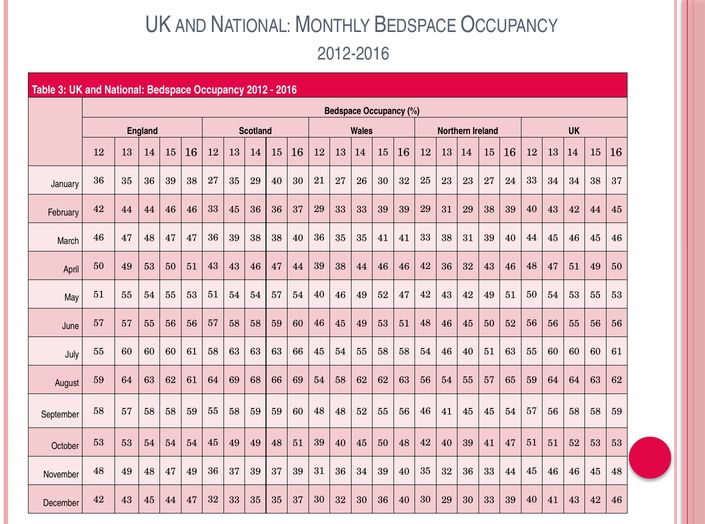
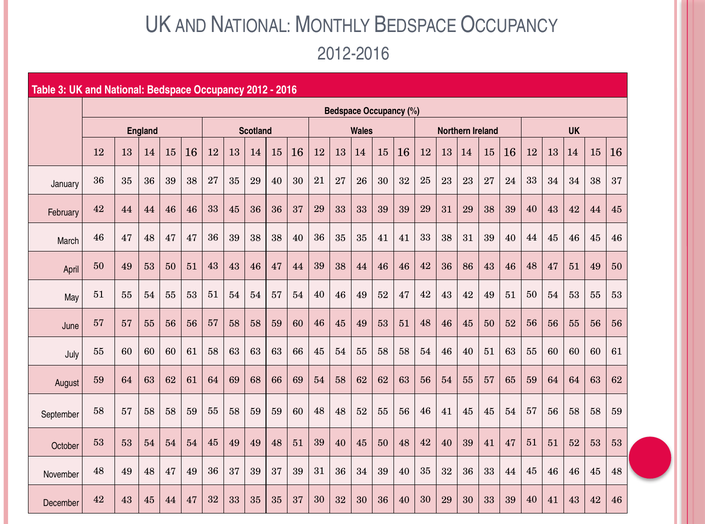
36 32: 32 -> 86 (468, 266)
